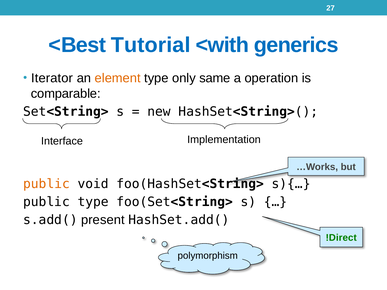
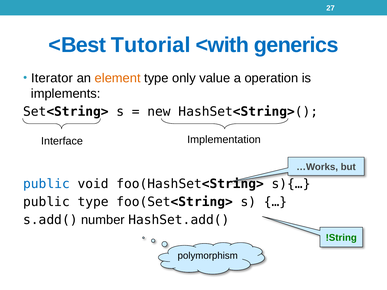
same: same -> value (215, 78)
comparable: comparable -> implements (66, 94)
public colour: orange -> blue (47, 184)
present: present -> number (103, 220)
Direct: Direct -> String (343, 238)
